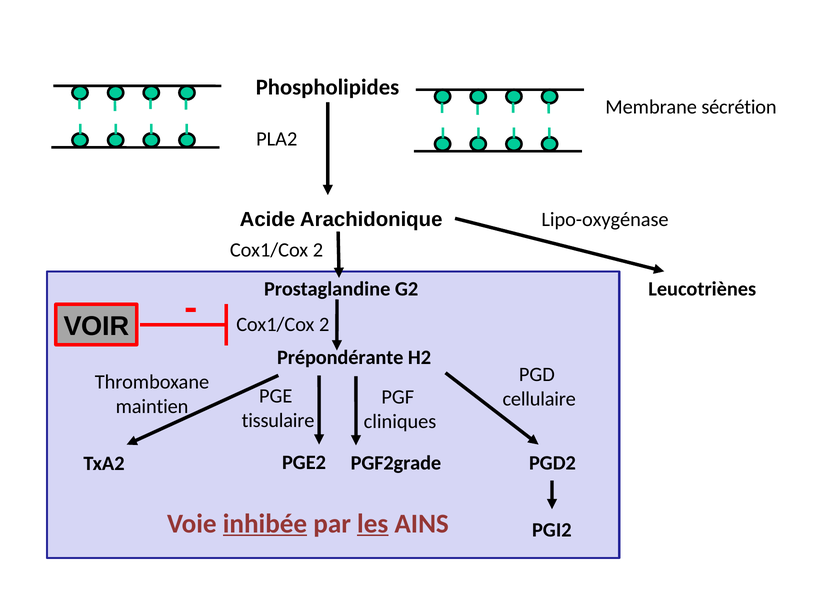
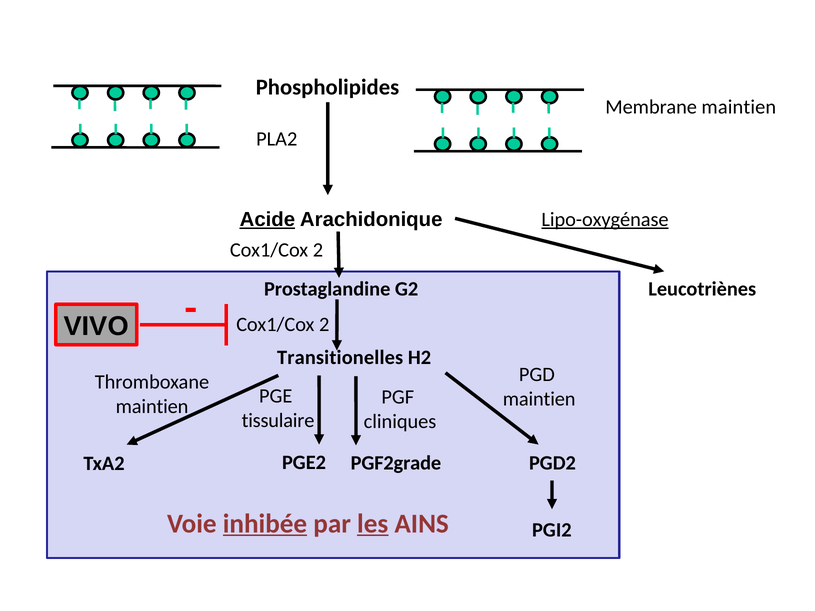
Membrane sécrétion: sécrétion -> maintien (739, 107)
Acide underline: none -> present (267, 220)
Lipo-oxygénase underline: none -> present (605, 220)
VOIR: VOIR -> VIVO (96, 327)
Prépondérante: Prépondérante -> Transitionelles (340, 358)
cellulaire: cellulaire -> maintien (539, 399)
